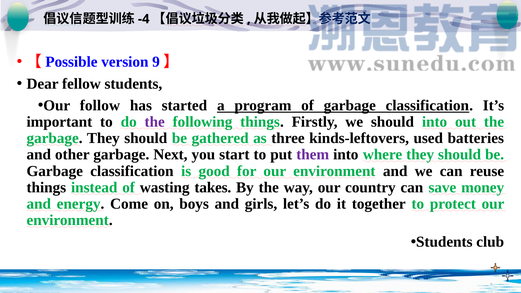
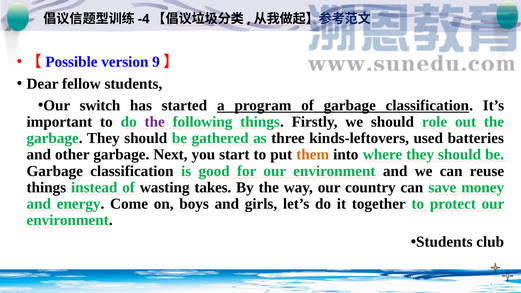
follow: follow -> switch (100, 106)
should into: into -> role (435, 122)
them colour: purple -> orange (313, 155)
